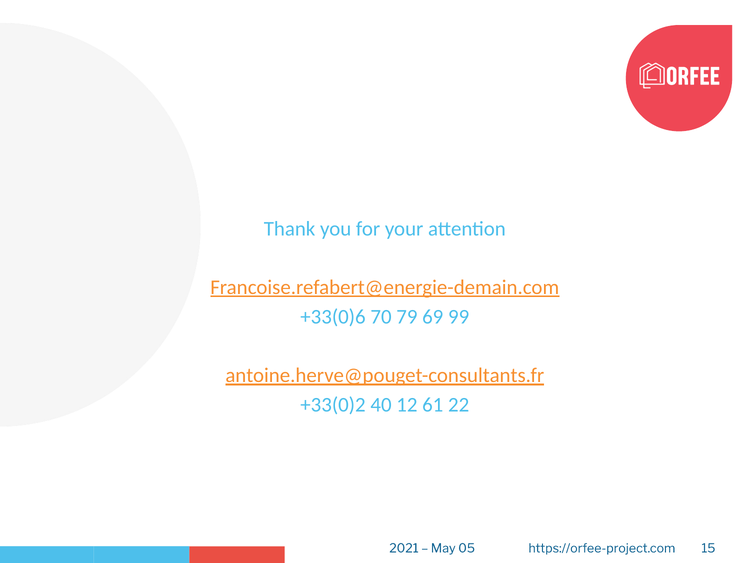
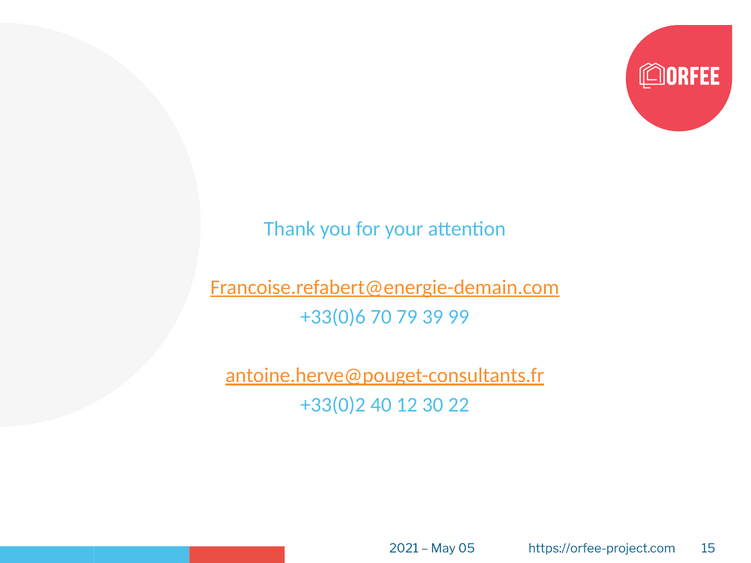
69: 69 -> 39 (433, 317)
61: 61 -> 30 (433, 405)
